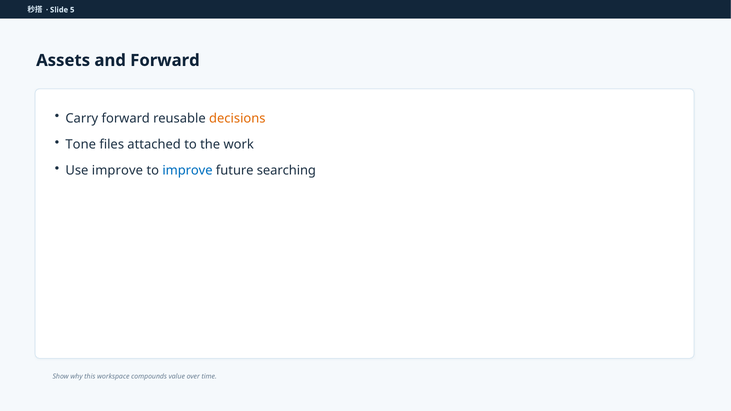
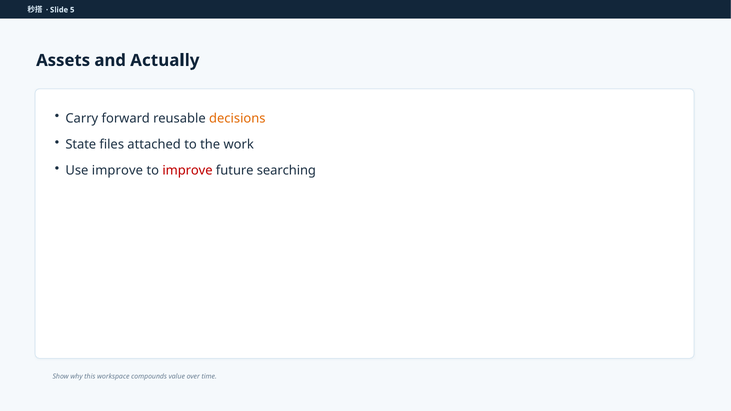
and Forward: Forward -> Actually (165, 60)
Tone: Tone -> State (81, 145)
improve colour: blue -> red (187, 171)
